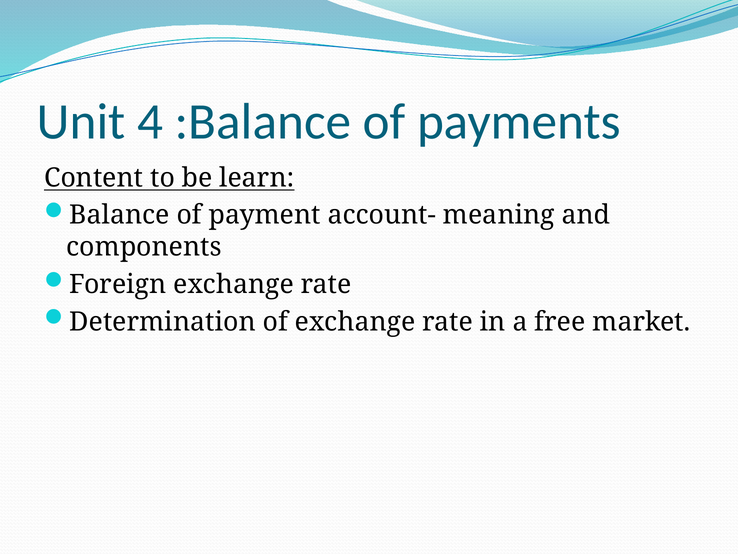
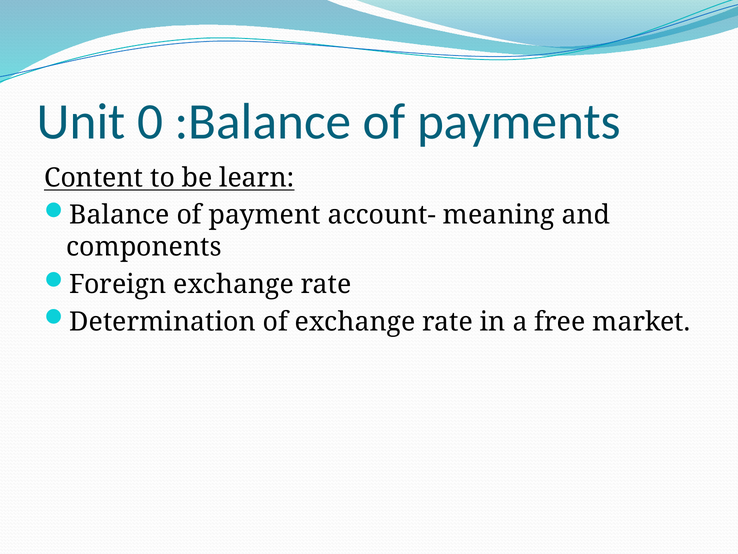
4: 4 -> 0 (150, 122)
